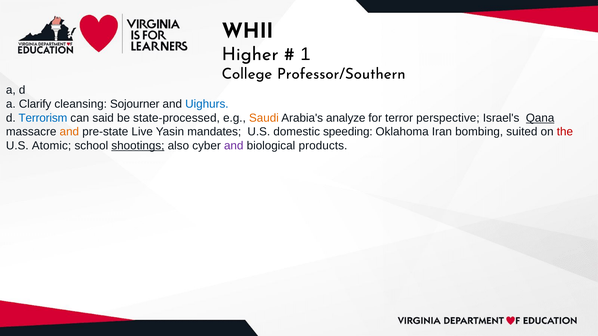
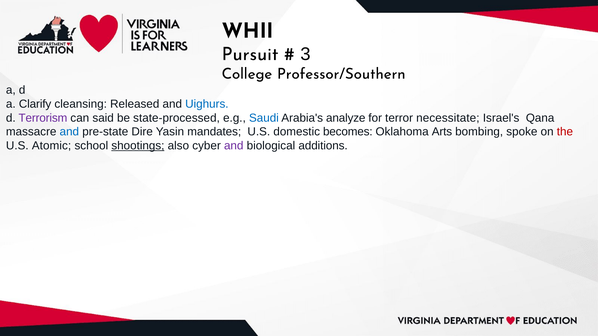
Higher: Higher -> Pursuit (250, 54)
1: 1 -> 3 (306, 54)
Sojourner: Sojourner -> Released (135, 104)
Terrorism colour: blue -> purple (43, 118)
Saudi colour: orange -> blue (264, 118)
perspective: perspective -> necessitate (448, 118)
Qana underline: present -> none (540, 118)
and colour: orange -> blue (69, 132)
Live: Live -> Dire (142, 132)
speeding: speeding -> becomes (348, 132)
Iran: Iran -> Arts (442, 132)
suited: suited -> spoke (522, 132)
products: products -> additions (323, 146)
